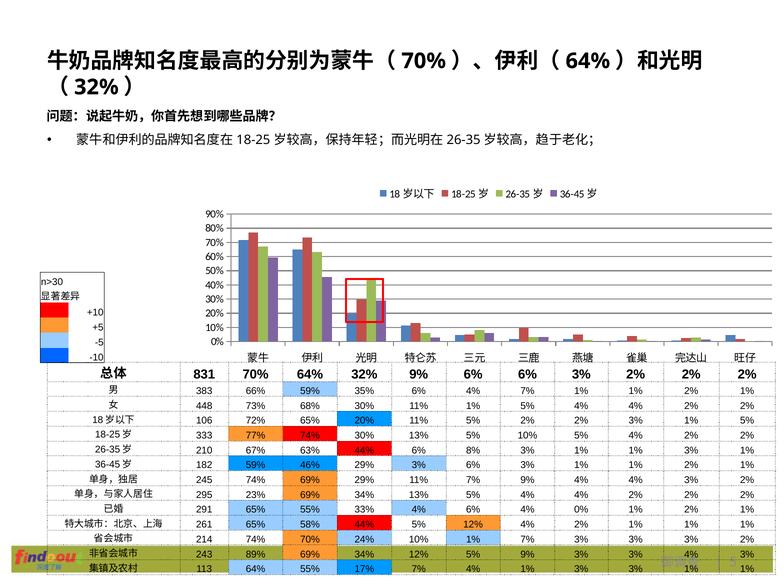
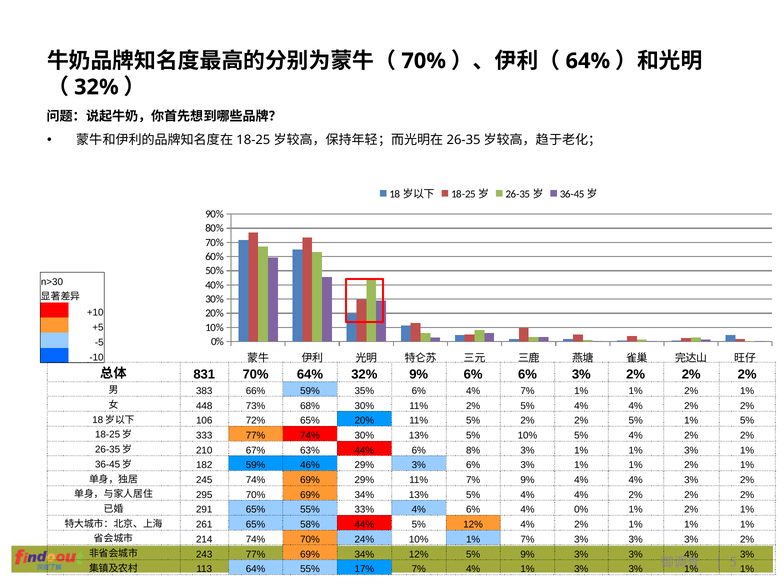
11% 1%: 1% -> 2% (473, 406)
2% 2% 3%: 3% -> 5% (636, 421)
295 23%: 23% -> 70% (256, 495)
243 89%: 89% -> 77% (256, 554)
